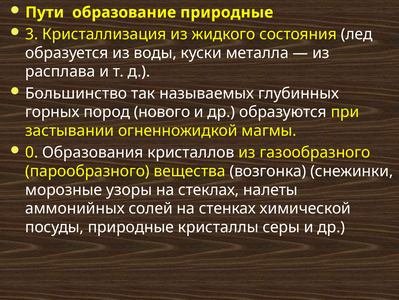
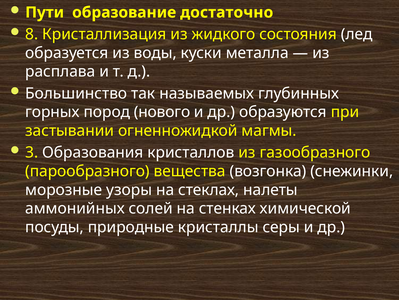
образование природные: природные -> достаточно (227, 12)
3: 3 -> 8 (32, 34)
0: 0 -> 3 (32, 152)
